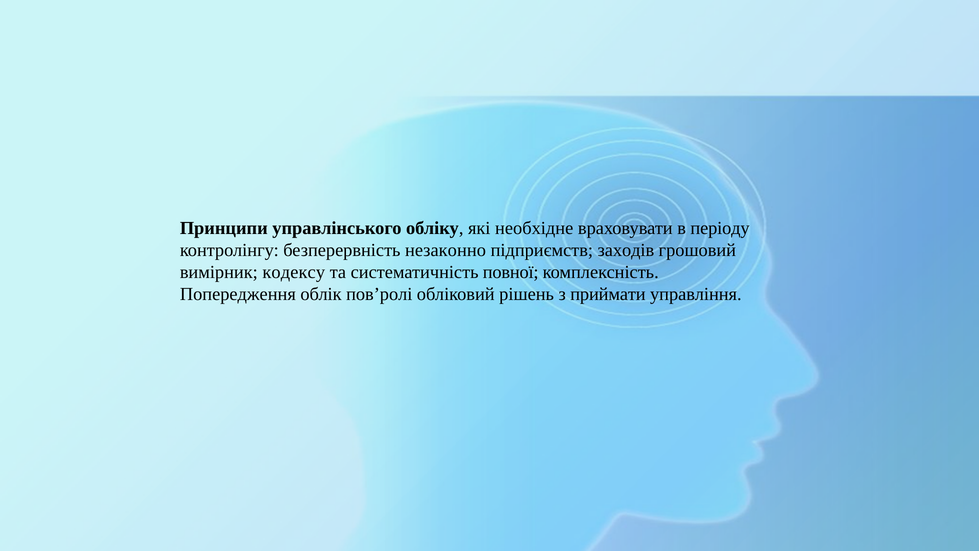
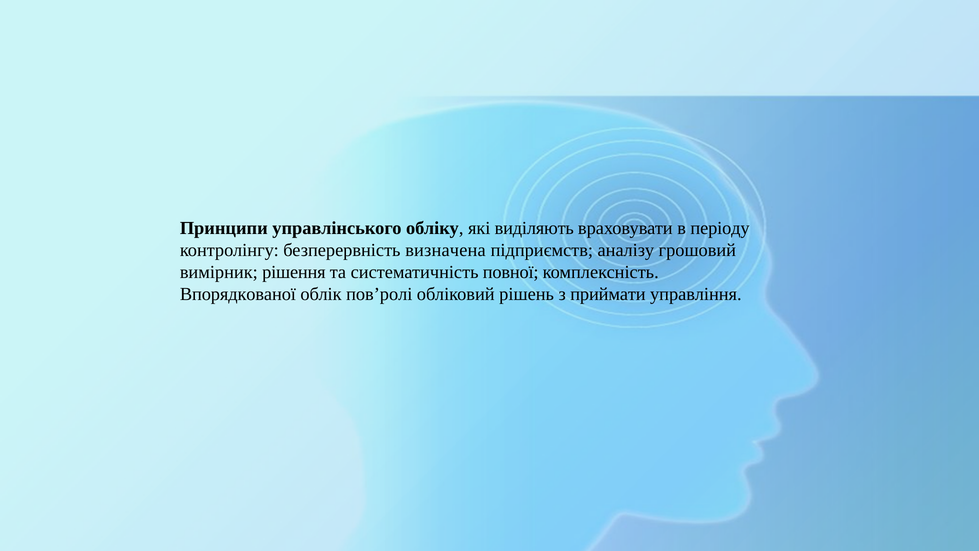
необхідне: необхідне -> виділяють (534, 228)
незаконно: незаконно -> визначена (445, 250)
заходів: заходів -> аналізу (626, 250)
кодексу: кодексу -> рішення (294, 272)
Попередження: Попередження -> Впорядкованої (238, 294)
